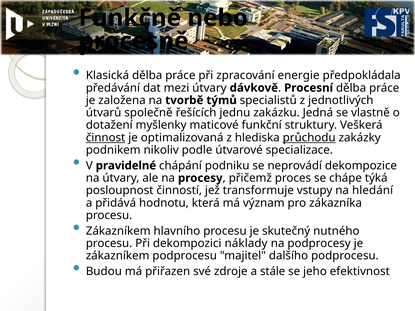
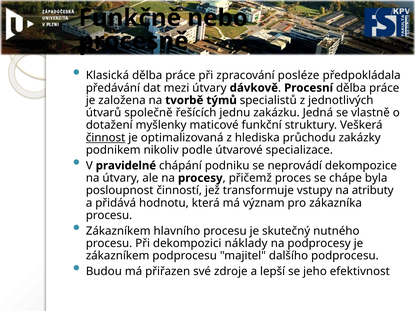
energie: energie -> posléze (299, 75)
průchodu underline: present -> none (309, 138)
týká: týká -> byla (376, 178)
hledání: hledání -> atributy (373, 191)
stále: stále -> lepší (273, 272)
